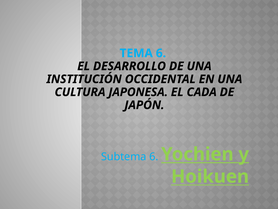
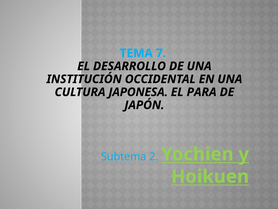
TEMA 6: 6 -> 7 (161, 53)
CADA: CADA -> PARA (202, 92)
Subtema 6: 6 -> 2 (154, 156)
